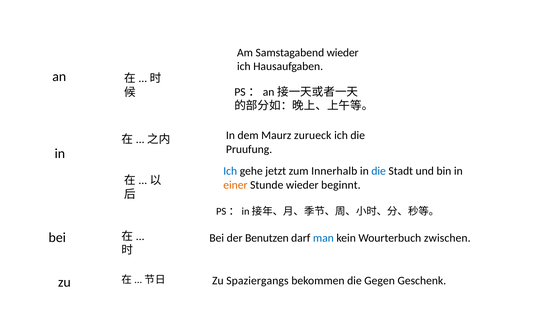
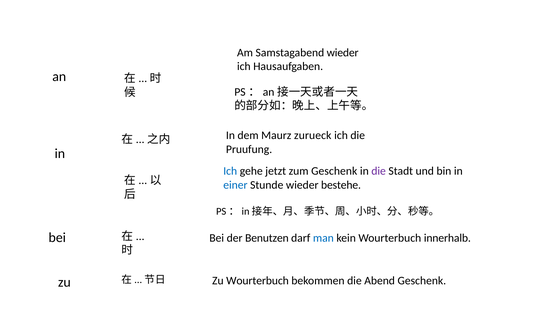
zum Innerhalb: Innerhalb -> Geschenk (334, 171)
die colour: blue -> purple (379, 171)
einer colour: orange -> blue (235, 185)
beginnt: beginnt -> bestehe (341, 185)
zwischen: zwischen -> innerhalb (447, 238)
Zu Spaziergangs: Spaziergangs -> Wourterbuch (258, 281)
Gegen: Gegen -> Abend (380, 281)
